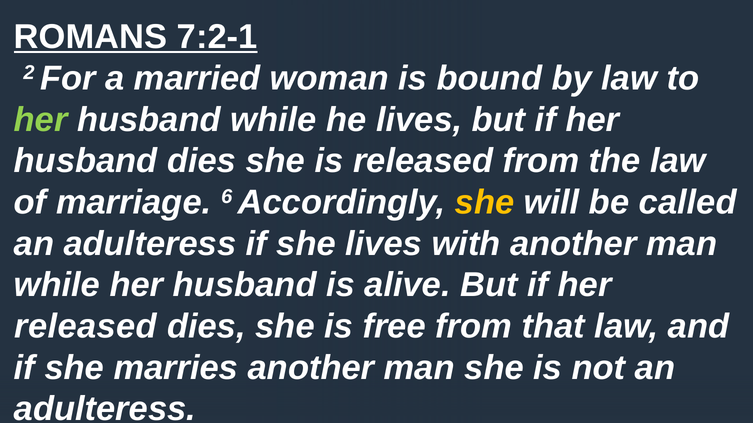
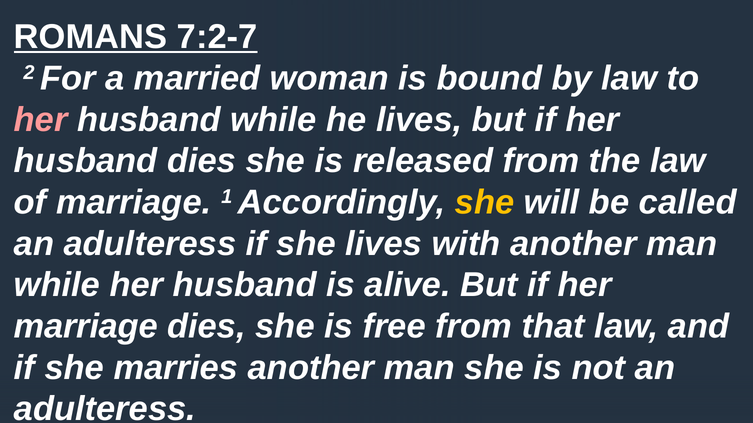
7:2-1: 7:2-1 -> 7:2-7 (217, 37)
her colour: light green -> pink (41, 120)
6: 6 -> 1 (227, 197)
released: released -> marriage (86, 327)
